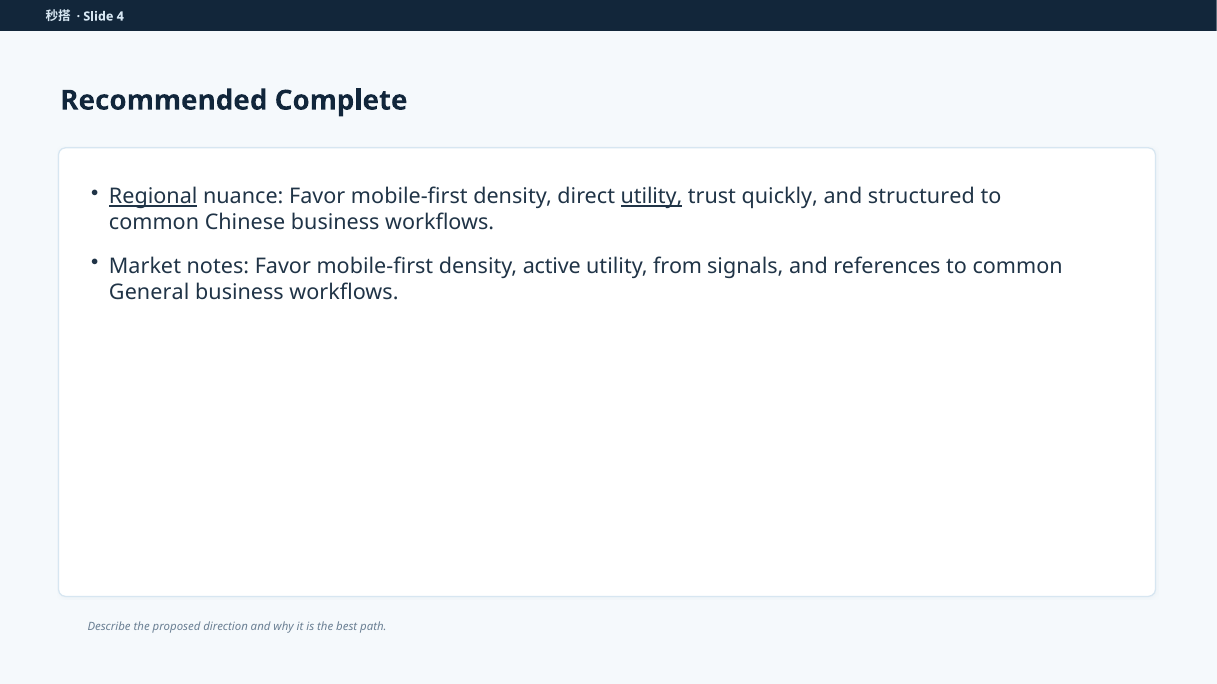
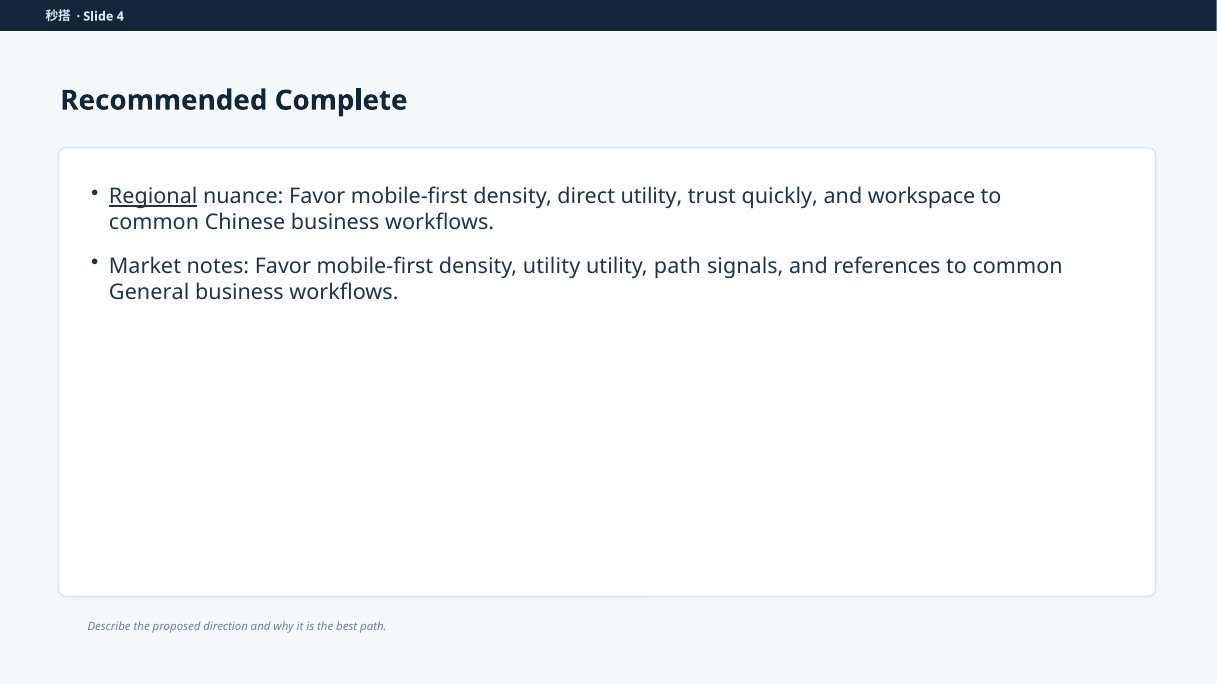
utility underline: present -> none (651, 197)
structured: structured -> workspace (922, 197)
density active: active -> utility (552, 266)
utility from: from -> path (677, 266)
